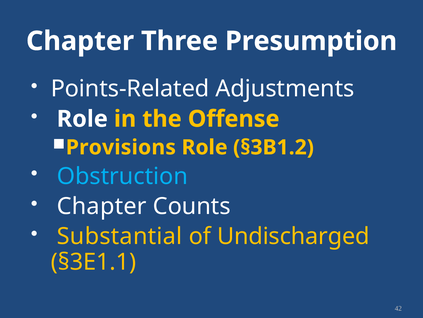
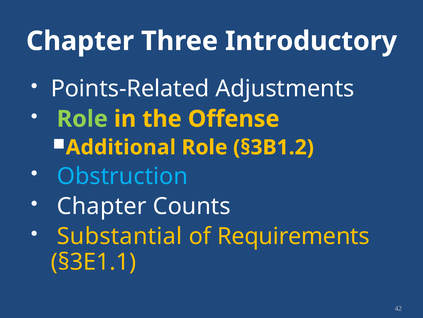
Presumption: Presumption -> Introductory (311, 41)
Role colour: white -> light green (82, 119)
Provisions: Provisions -> Additional (121, 147)
Undischarged: Undischarged -> Requirements (293, 236)
